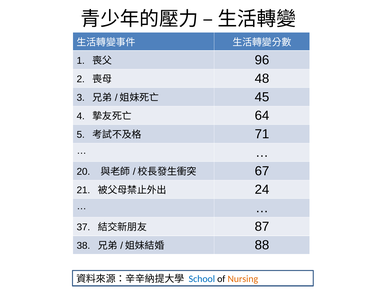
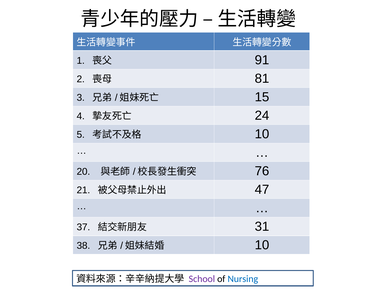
96: 96 -> 91 (262, 60)
48: 48 -> 81 (262, 79)
45: 45 -> 15 (262, 97)
64: 64 -> 24 (262, 116)
71: 71 -> 10 (262, 134)
67: 67 -> 76 (262, 171)
24: 24 -> 47 (262, 190)
87: 87 -> 31 (262, 227)
88: 88 -> 10 (262, 245)
School colour: blue -> purple (202, 279)
Nursing colour: orange -> blue (243, 279)
